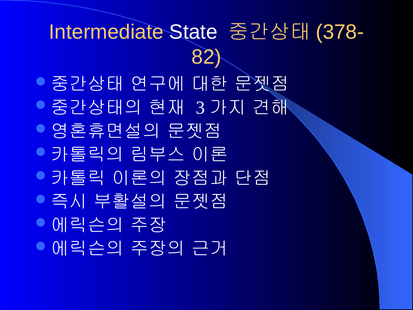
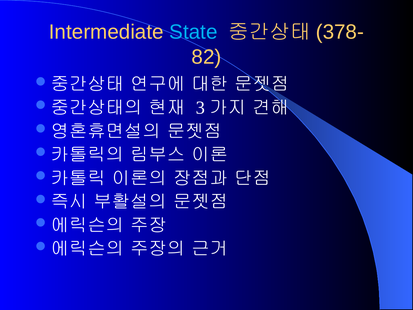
State colour: white -> light blue (193, 32)
